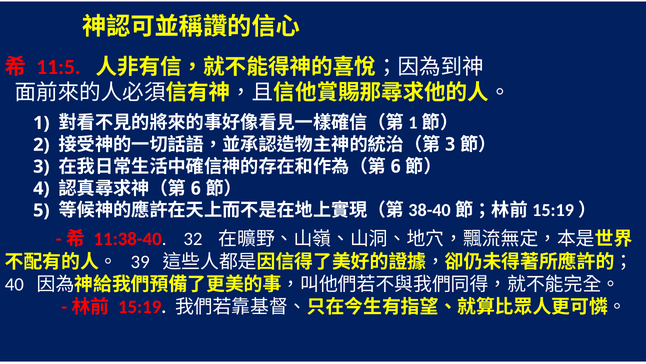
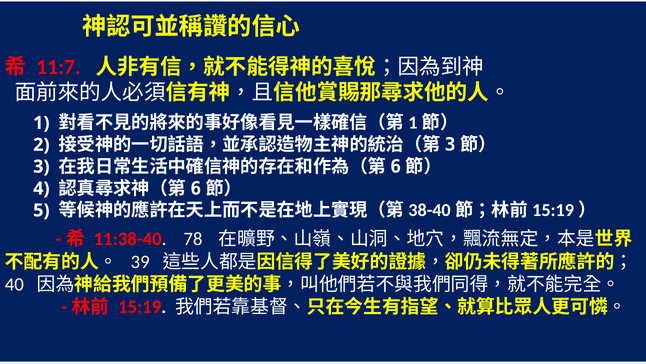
11:5: 11:5 -> 11:7 (59, 67)
32: 32 -> 78 (193, 239)
